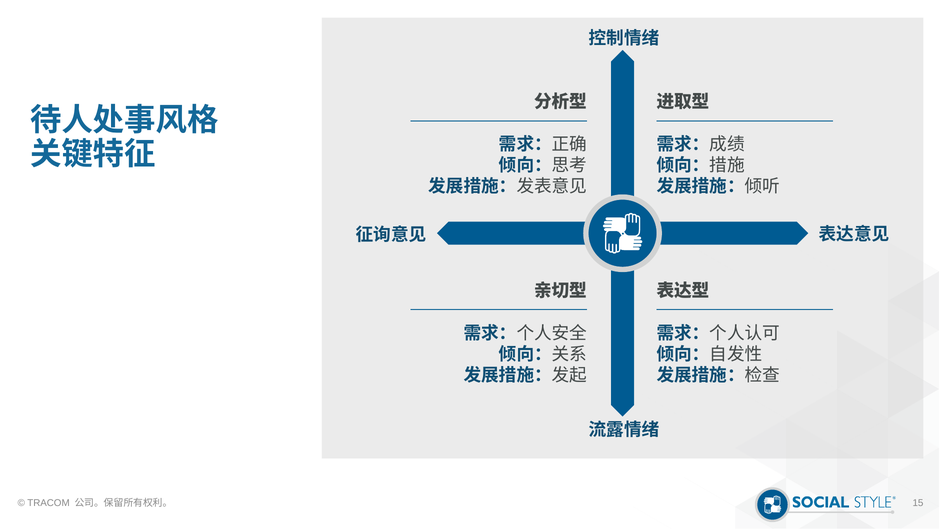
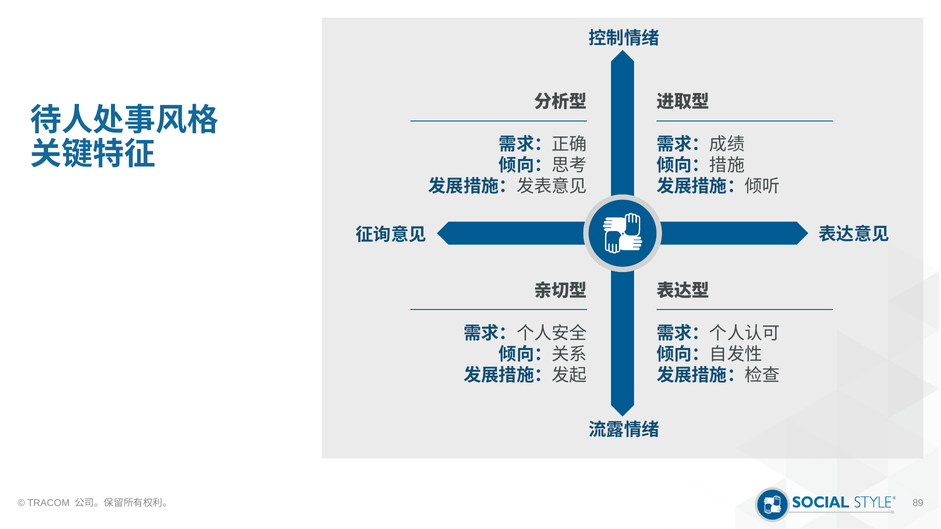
15: 15 -> 89 (918, 504)
